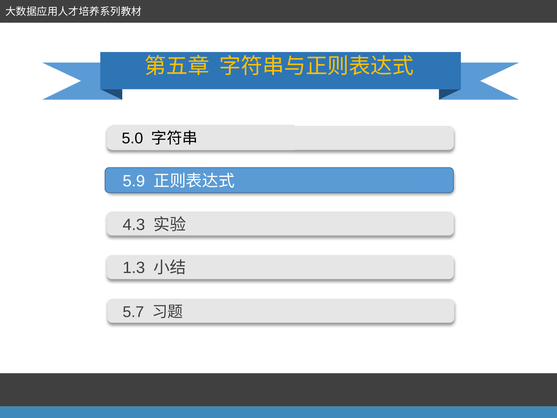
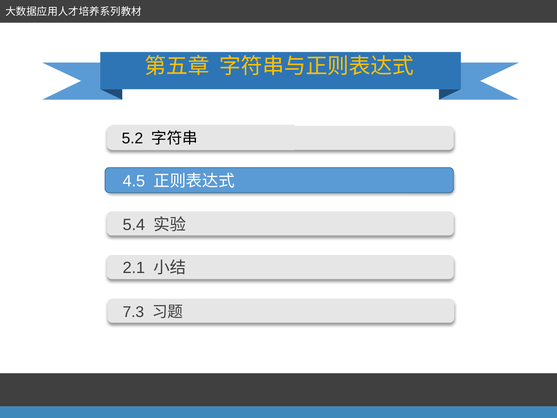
5.0: 5.0 -> 5.2 (132, 138)
5.9: 5.9 -> 4.5 (134, 181)
4.3: 4.3 -> 5.4 (134, 225)
1.3: 1.3 -> 2.1 (134, 268)
5.7: 5.7 -> 7.3 (133, 312)
